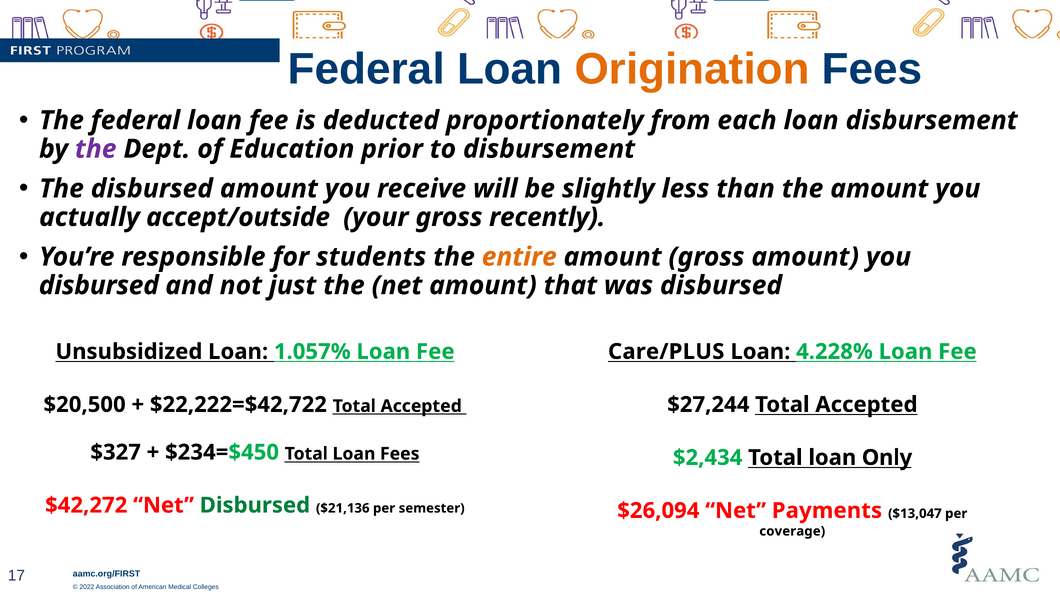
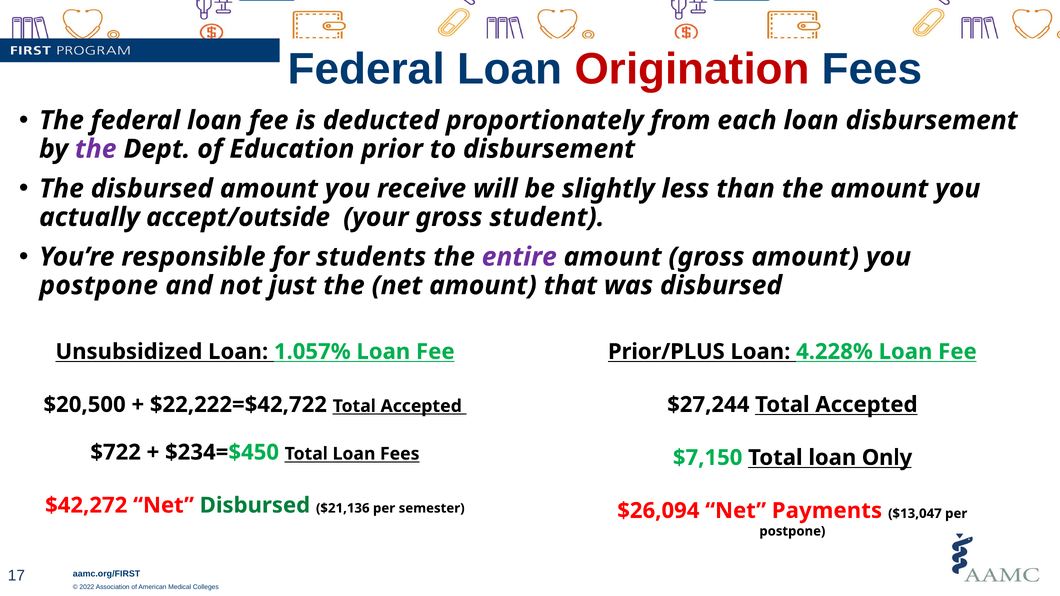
Origination colour: orange -> red (692, 69)
recently: recently -> student (547, 217)
entire colour: orange -> purple (519, 257)
disbursed: disbursed -> postpone (99, 286)
Care/PLUS: Care/PLUS -> Prior/PLUS (666, 352)
$327: $327 -> $722 (116, 452)
$2,434: $2,434 -> $7,150 (708, 458)
coverage: coverage -> postpone (792, 531)
